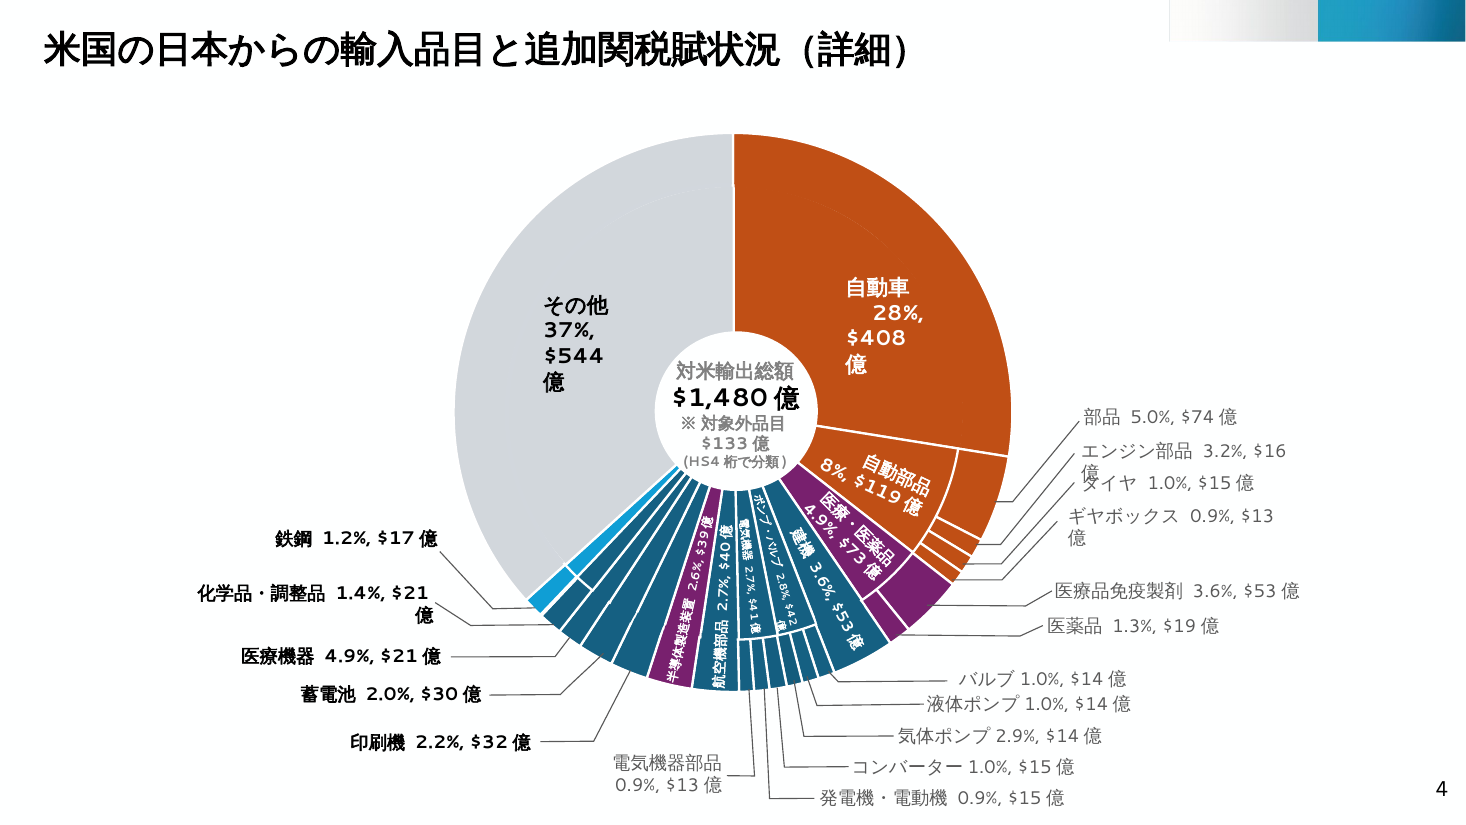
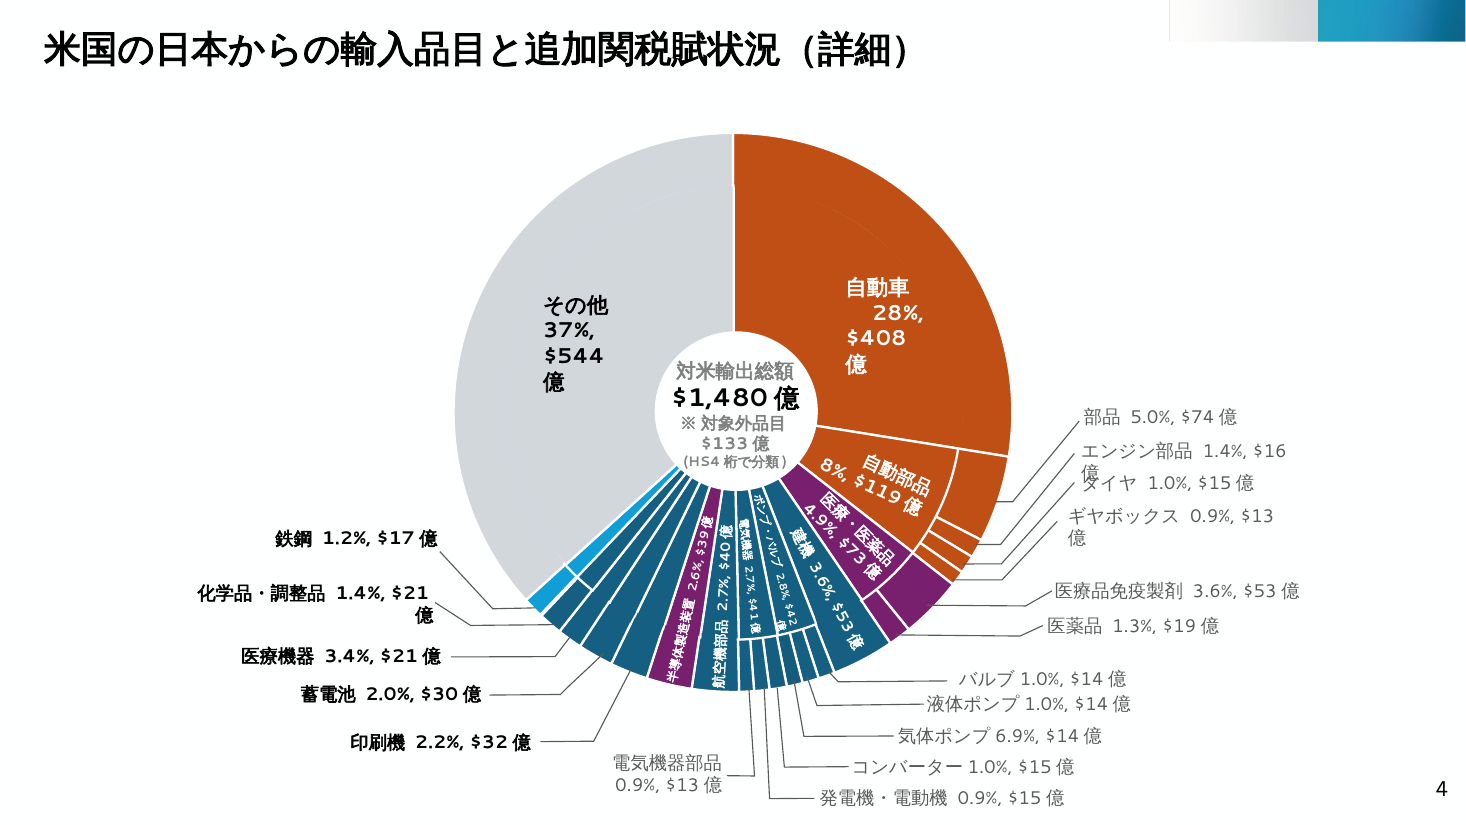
3.2%: 3.2% -> 1.4% (1225, 451)
4.9%: 4.9% -> 3.4% (349, 656)
2.9%: 2.9% -> 6.9% (1018, 736)
